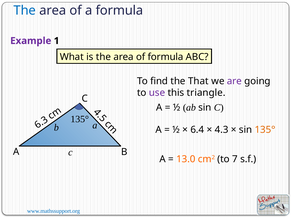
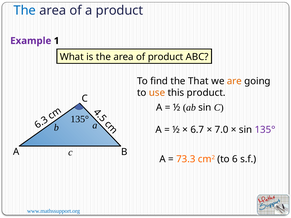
a formula: formula -> product (119, 10)
formula: formula -> product (166, 57)
are colour: purple -> orange (234, 81)
use colour: purple -> orange (157, 93)
this triangle: triangle -> product (206, 93)
6.4: 6.4 -> 6.7 (197, 130)
4.3: 4.3 -> 7.0 (222, 130)
135° colour: orange -> purple (265, 130)
13.0: 13.0 -> 73.3 (186, 159)
to 7: 7 -> 6 (235, 159)
